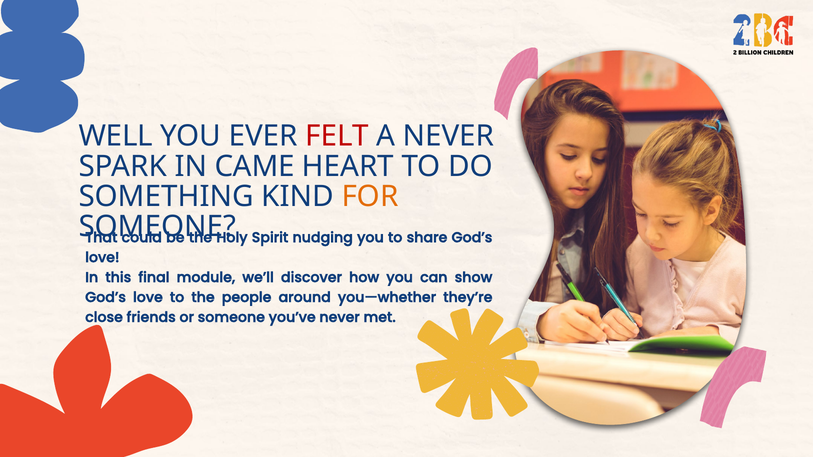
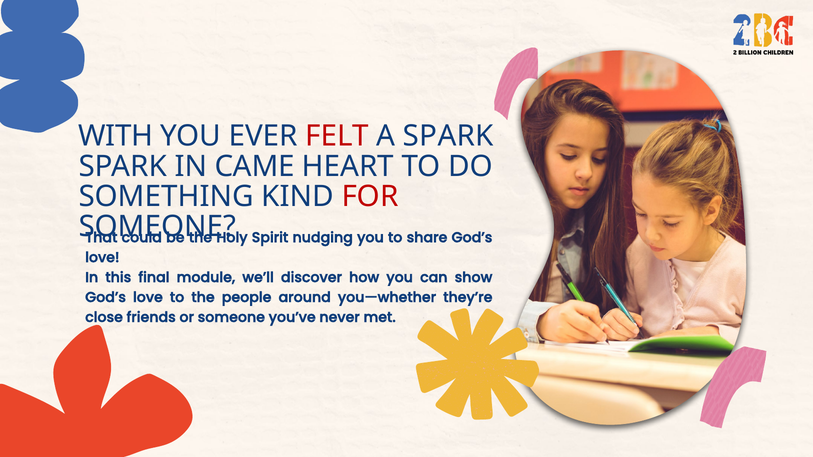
WELL: WELL -> WITH (116, 136)
A NEVER: NEVER -> SPARK (448, 136)
FOR colour: orange -> red (370, 197)
